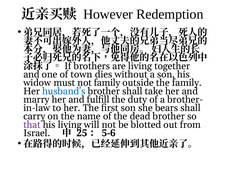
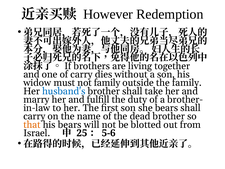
of town: town -> carry (82, 74)
that colour: purple -> orange (32, 124)
his living: living -> bears (70, 124)
